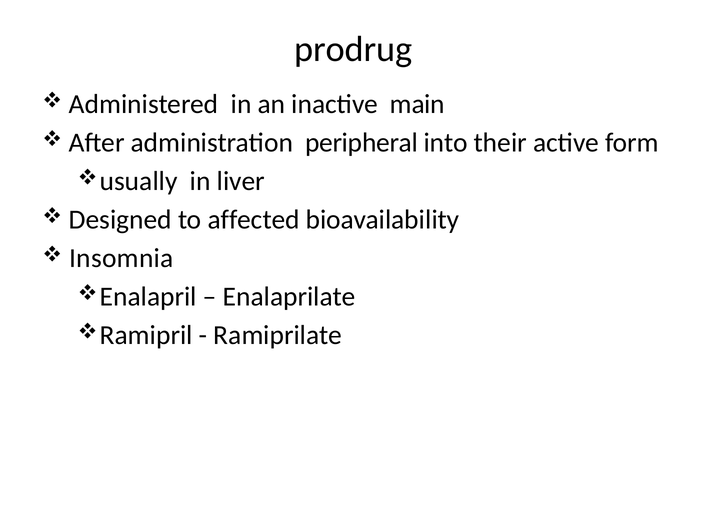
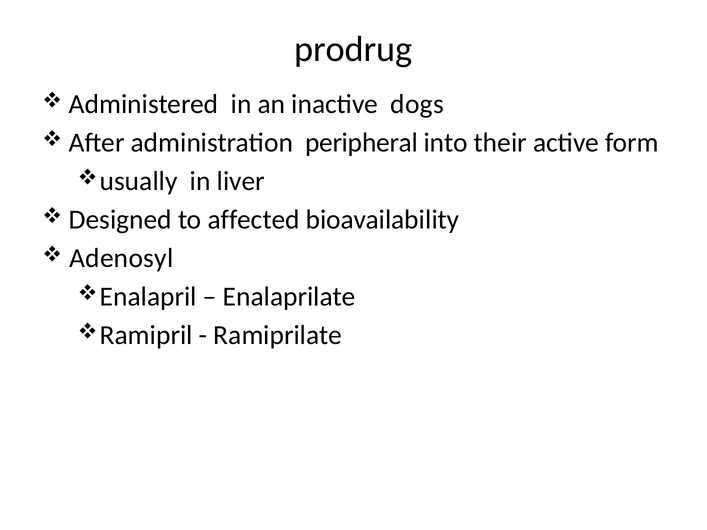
main: main -> dogs (417, 104)
Insomnia: Insomnia -> Adenosyl (121, 259)
